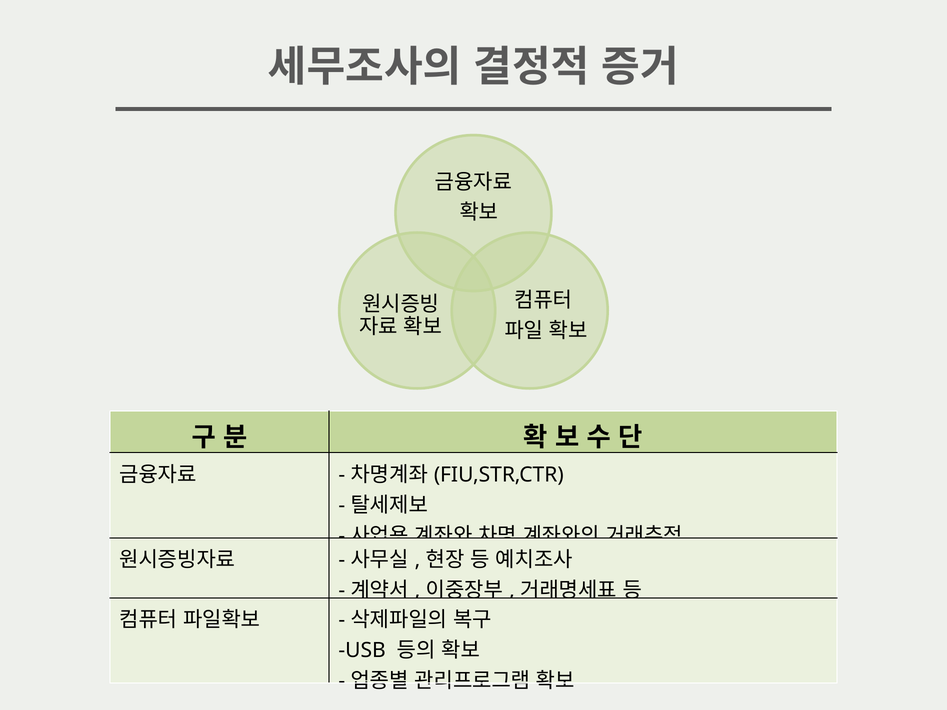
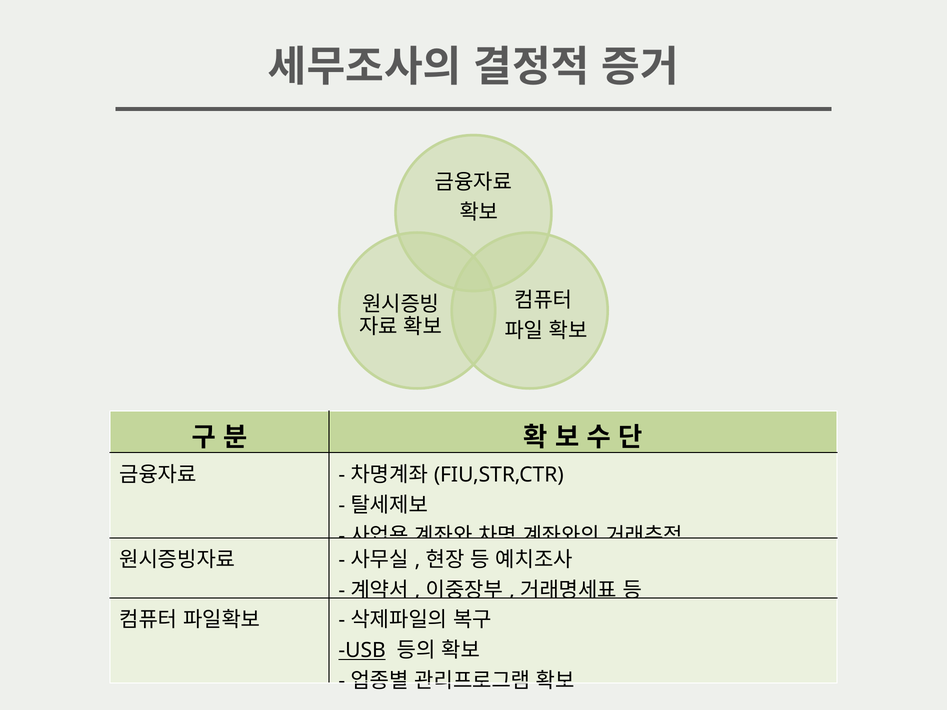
USB underline: none -> present (362, 651)
